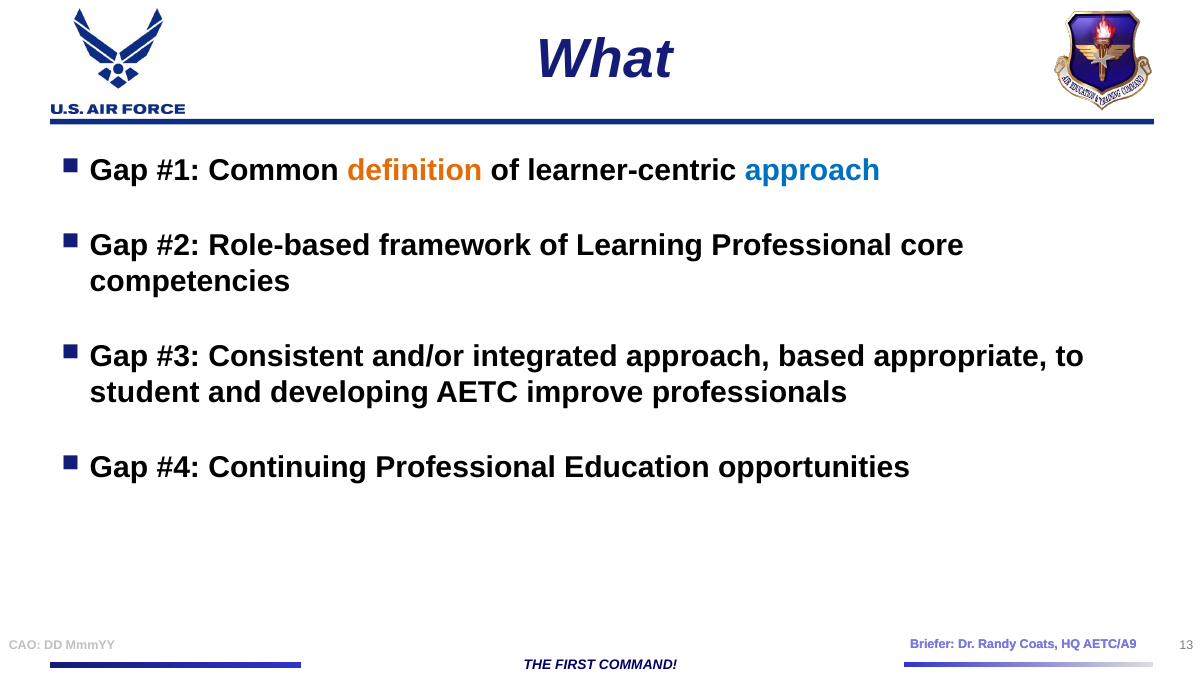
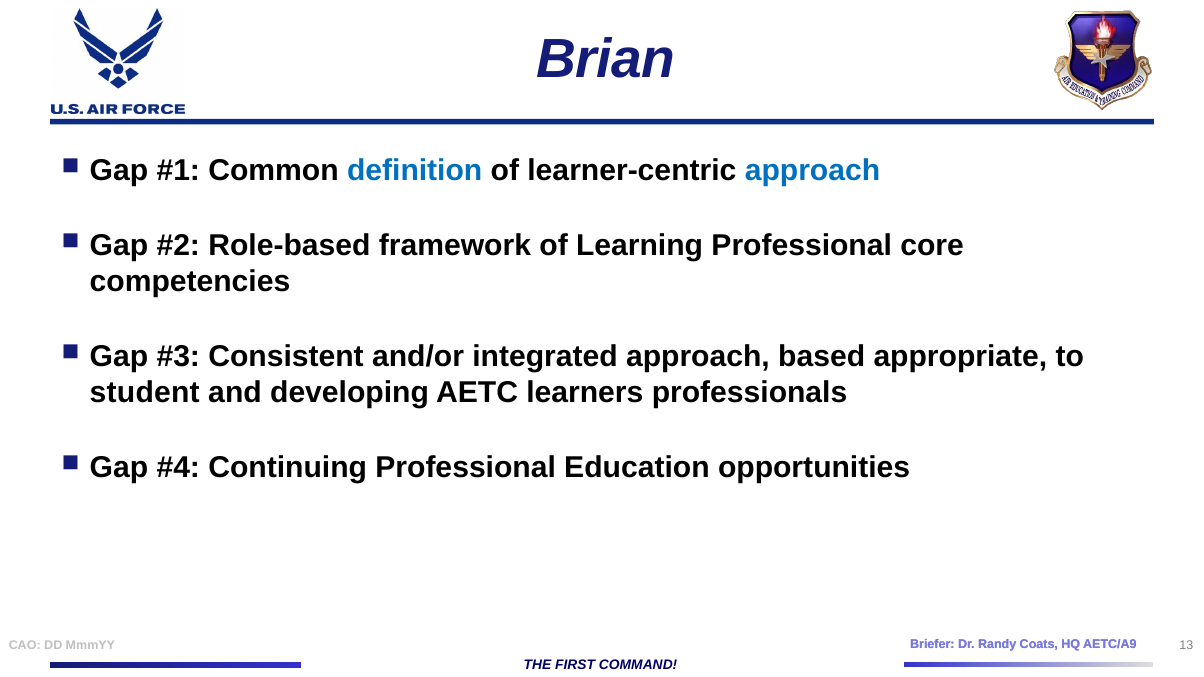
What: What -> Brian (606, 60)
definition colour: orange -> blue (415, 171)
improve: improve -> learners (585, 393)
